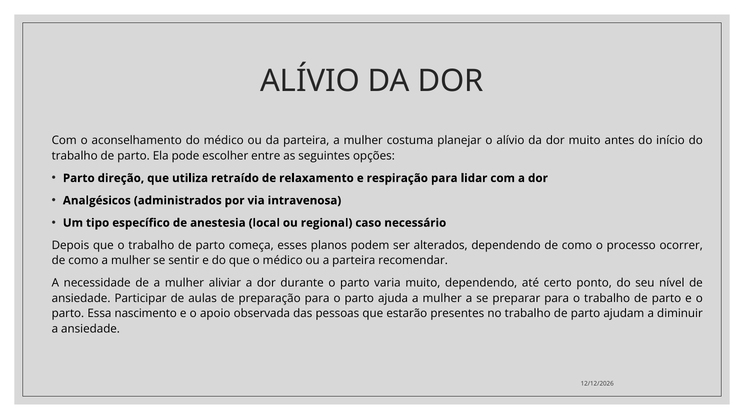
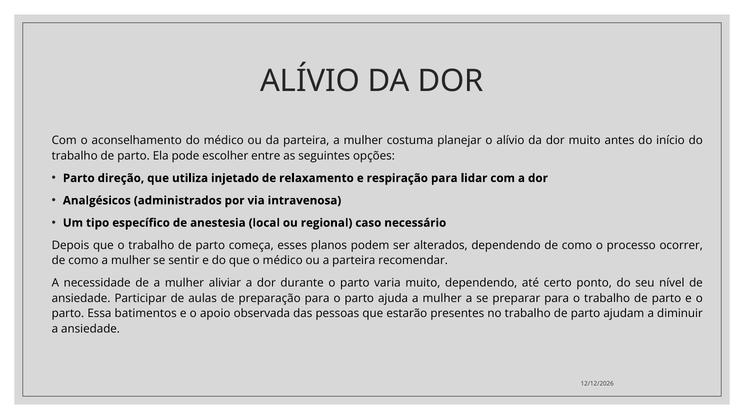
retraído: retraído -> injetado (235, 178)
nascimento: nascimento -> batimentos (146, 313)
